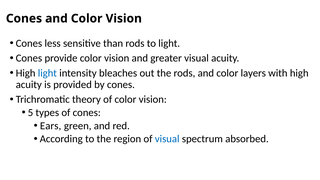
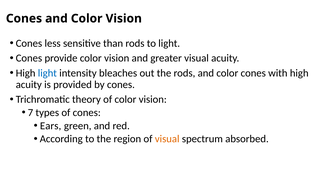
color layers: layers -> cones (253, 73)
5: 5 -> 7 (30, 113)
visual colour: blue -> orange (167, 139)
